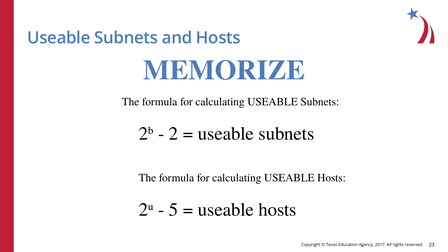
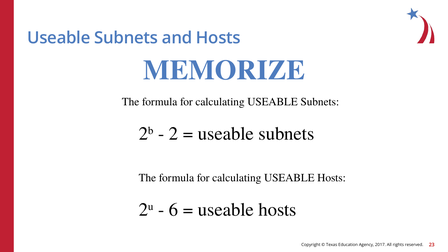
5: 5 -> 6 (174, 210)
